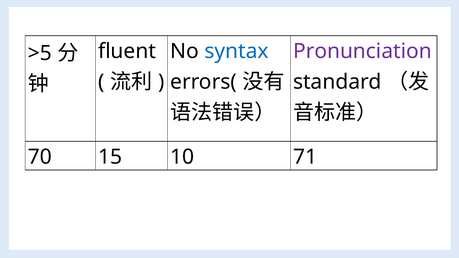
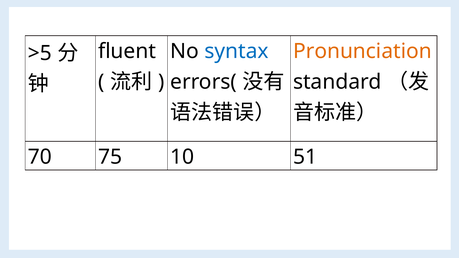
Pronunciation colour: purple -> orange (362, 51)
15: 15 -> 75 (110, 157)
71: 71 -> 51 (305, 157)
